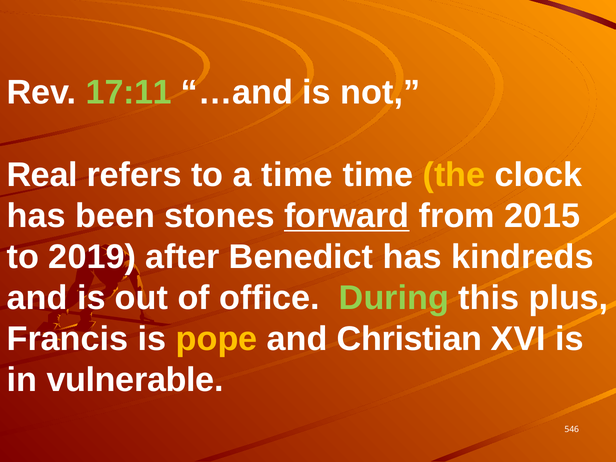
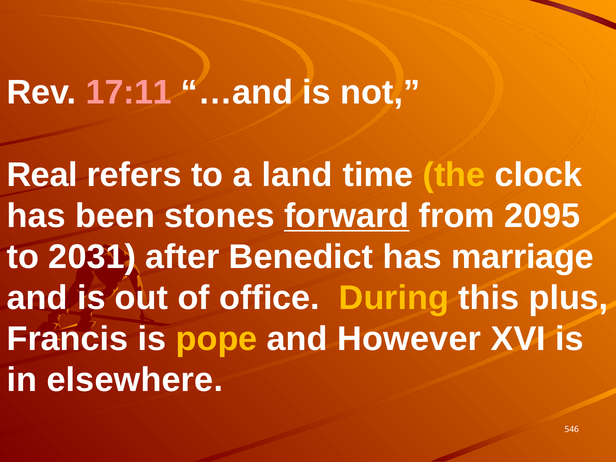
17:11 colour: light green -> pink (129, 93)
a time: time -> land (297, 175)
2015: 2015 -> 2095 (542, 216)
2019: 2019 -> 2031 (92, 257)
kindreds: kindreds -> marriage (522, 257)
During colour: light green -> yellow (394, 298)
Christian: Christian -> However (409, 339)
vulnerable: vulnerable -> elsewhere (135, 380)
